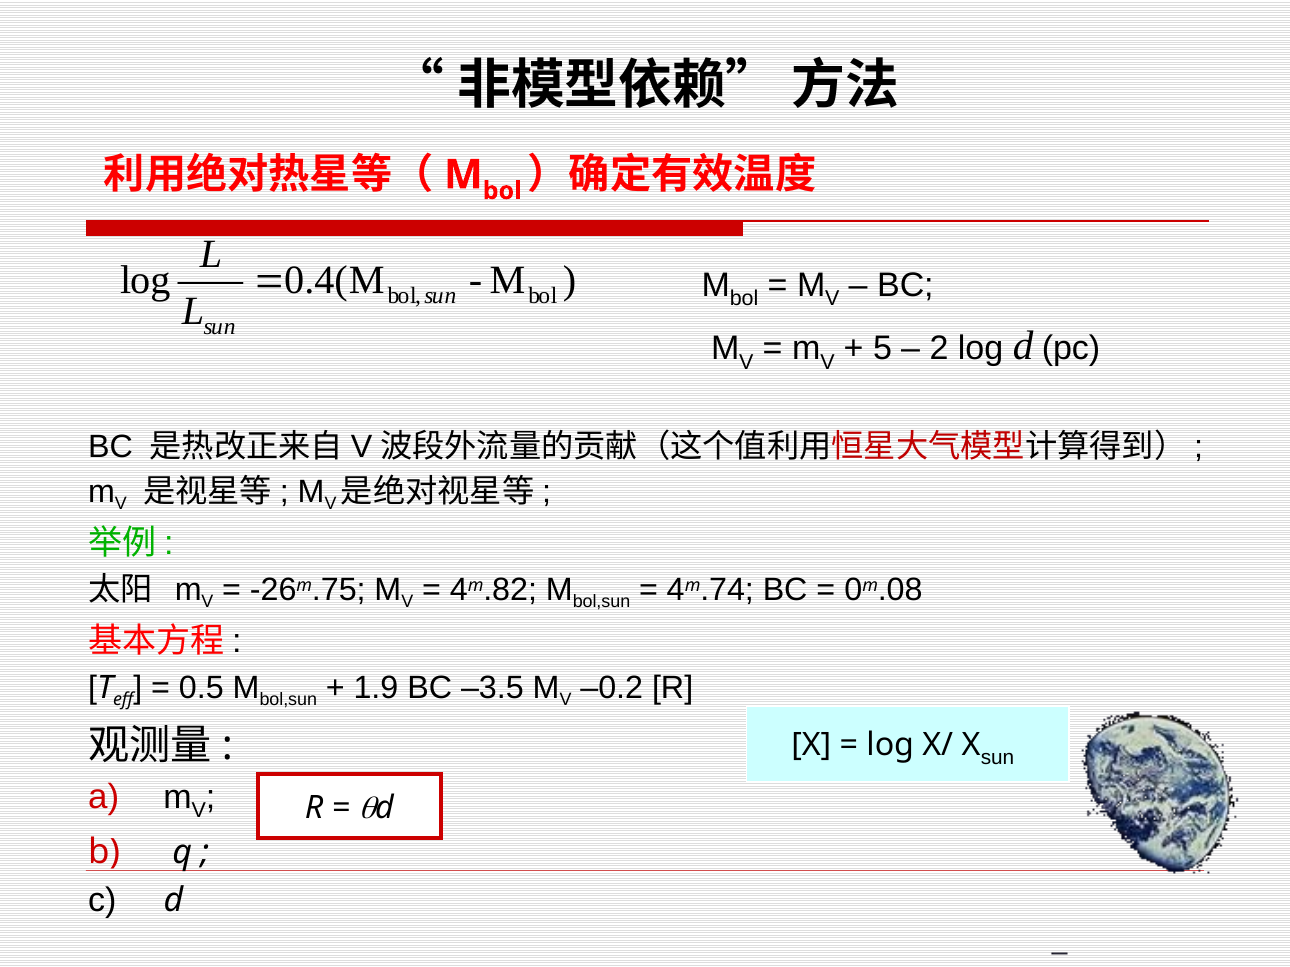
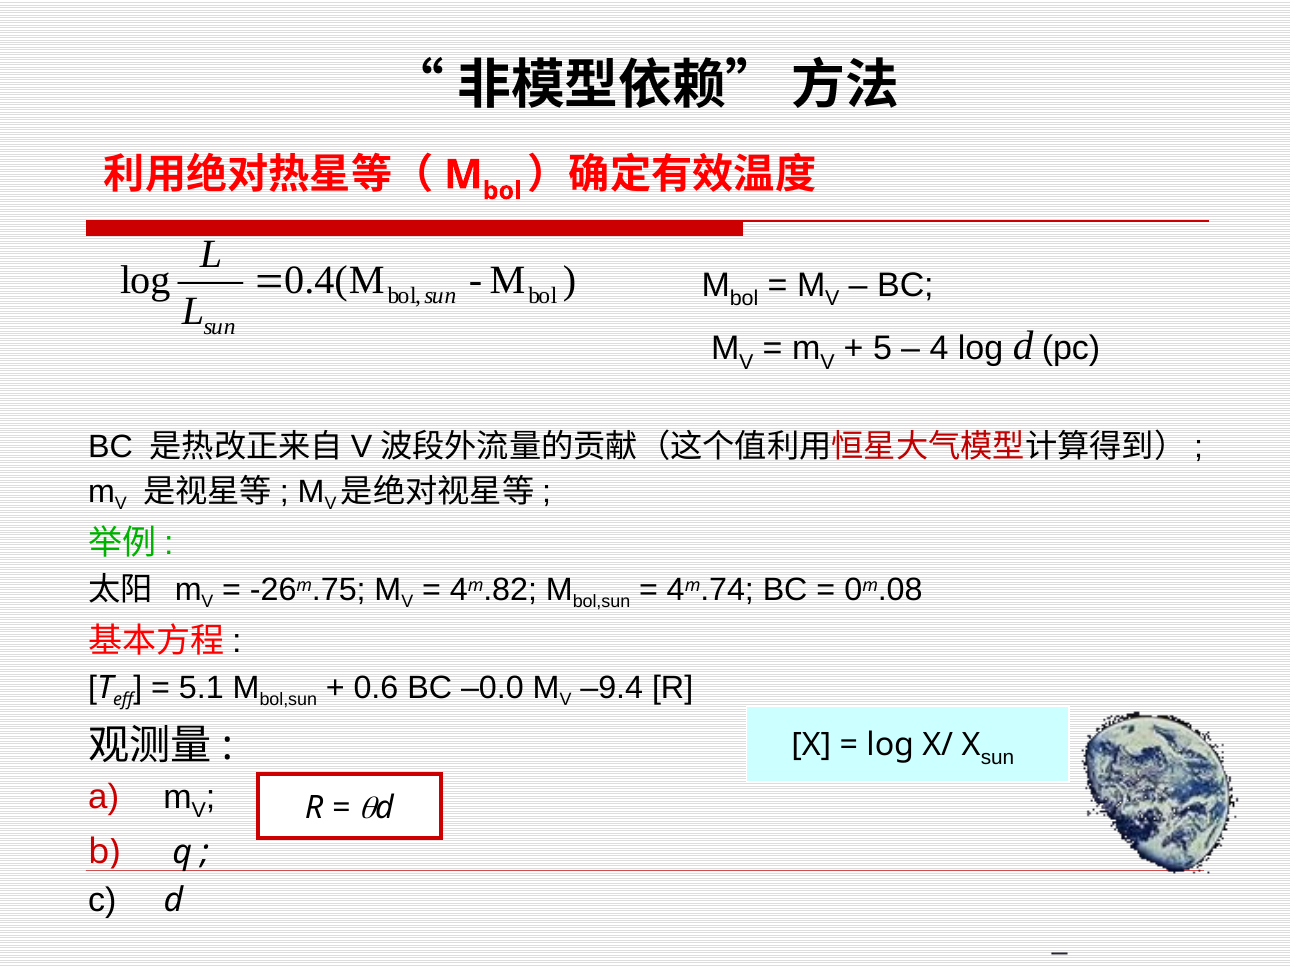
2: 2 -> 4 (939, 349)
0.5: 0.5 -> 5.1 (201, 688)
1.9: 1.9 -> 0.6 (376, 688)
–3.5: –3.5 -> –0.0 (492, 688)
–0.2: –0.2 -> –9.4 (612, 688)
